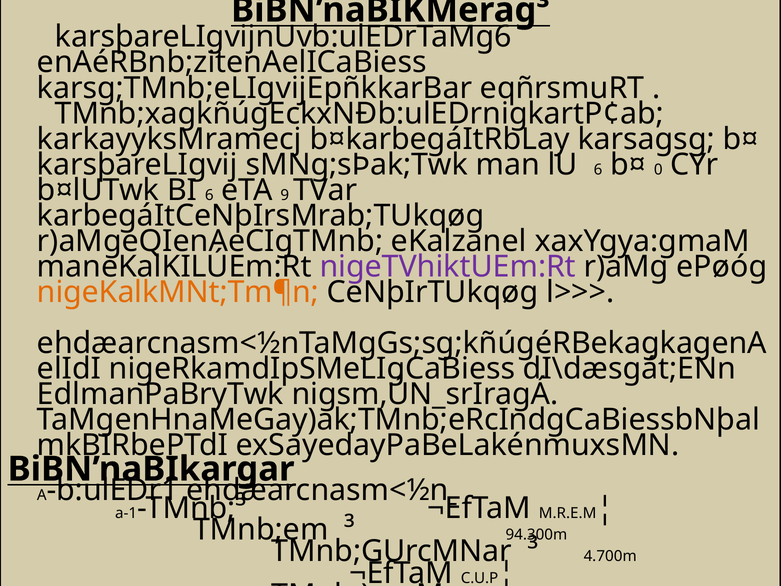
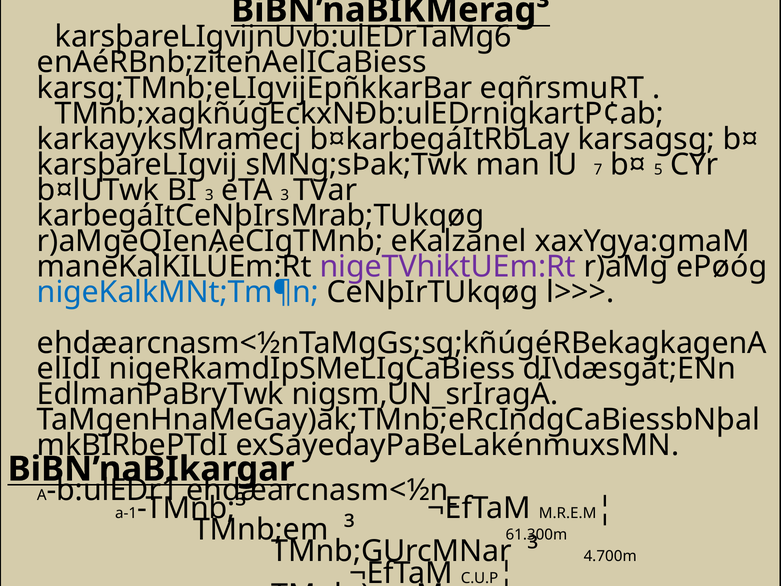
lU 6: 6 -> 7 (598, 170)
0: 0 -> 5 (658, 170)
BI 6: 6 -> 3 (209, 195)
eTA 9: 9 -> 3 (285, 195)
nigeKalkMNt;Tm¶n colour: orange -> blue (178, 292)
94.300m: 94.300m -> 61.300m (536, 534)
